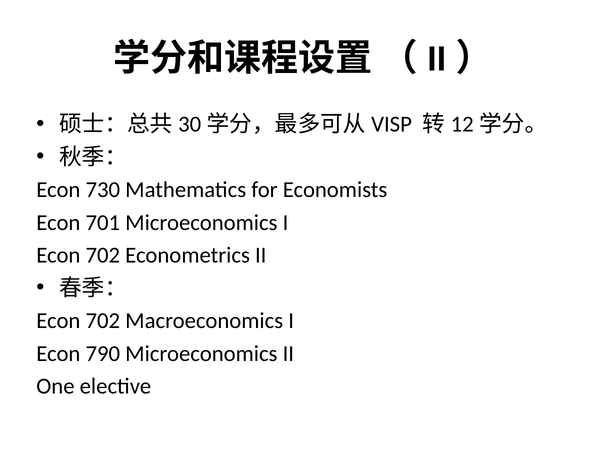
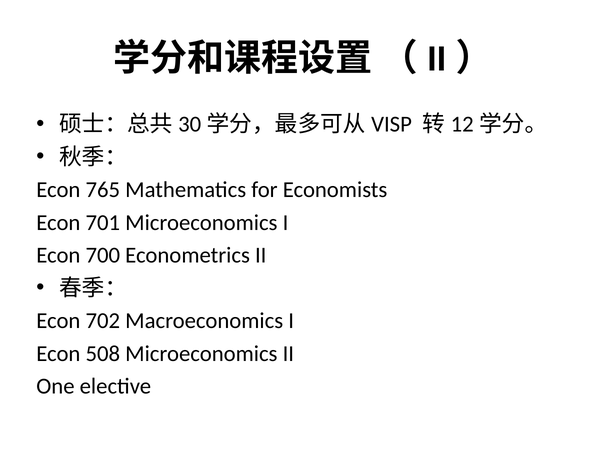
730: 730 -> 765 (103, 190)
702: 702 -> 700 (103, 255)
790: 790 -> 508 (103, 353)
